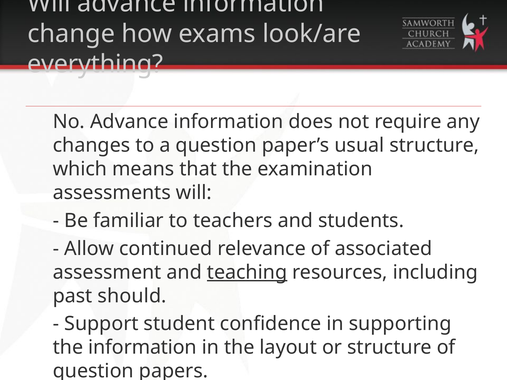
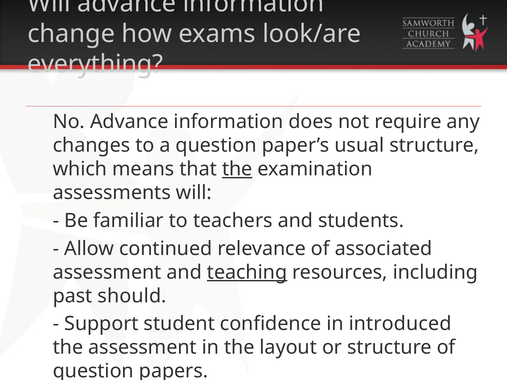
the underline: none -> present (237, 169)
supporting: supporting -> introduced (400, 324)
the information: information -> assessment (143, 348)
